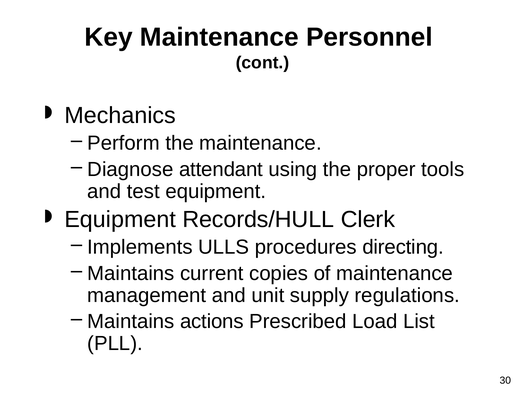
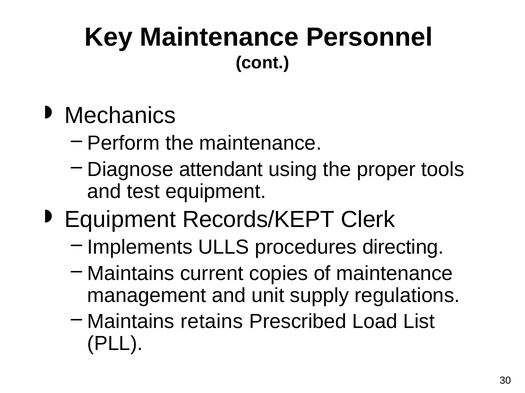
Records/HULL: Records/HULL -> Records/KEPT (258, 220)
actions: actions -> retains (212, 322)
